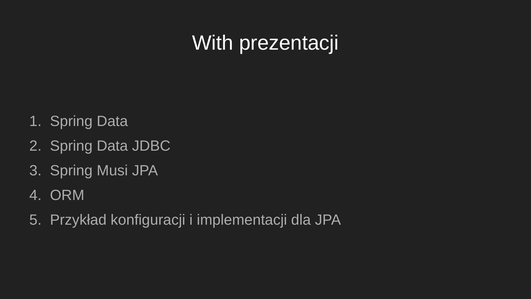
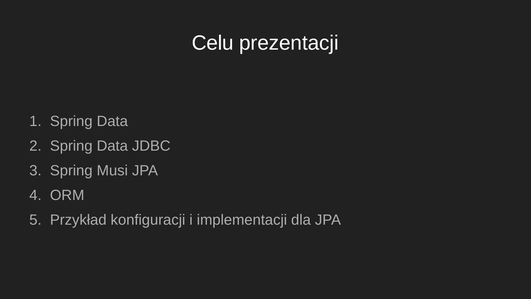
With: With -> Celu (213, 43)
